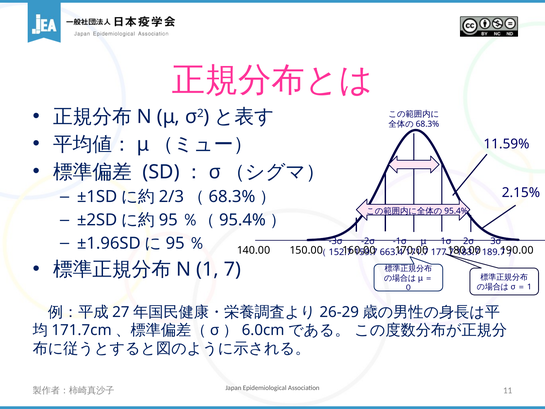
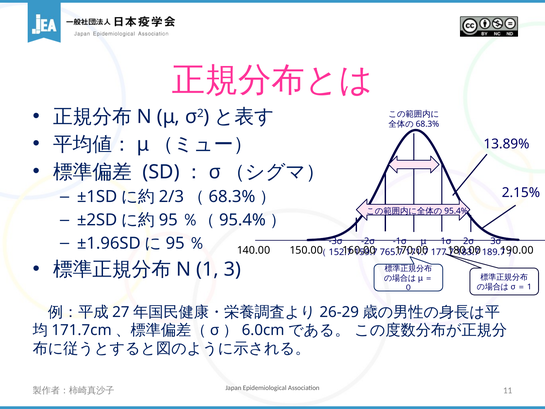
11.59%: 11.59% -> 13.89% (506, 144)
663.4: 663.4 -> 765.7 (391, 252)
7: 7 -> 3 (232, 269)
